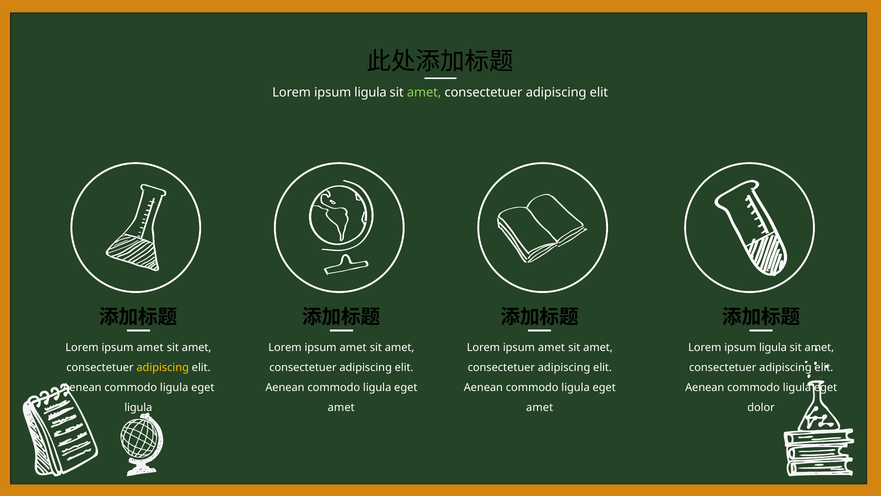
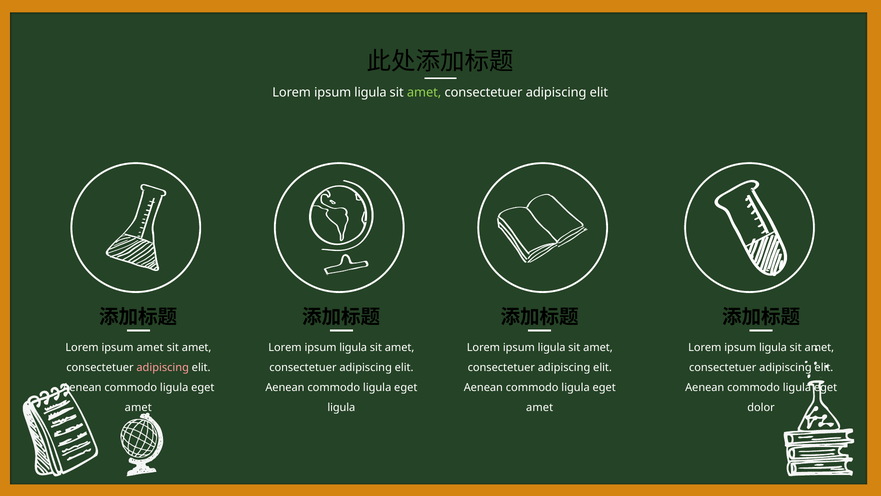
amet: amet -> ligula (353, 348)
amet: amet -> ligula (552, 348)
adipiscing colour: yellow -> pink (163, 367)
ligula: ligula -> amet (138, 407)
amet: amet -> ligula (341, 407)
